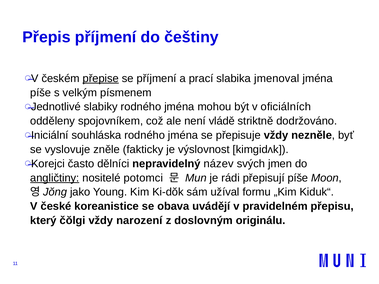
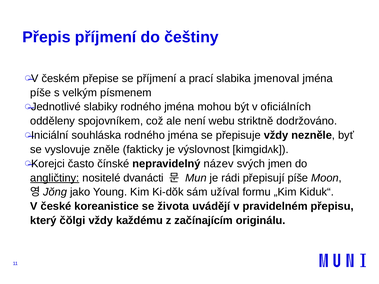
přepise underline: present -> none (101, 78)
vládě: vládě -> webu (222, 121)
dělníci: dělníci -> čínské (113, 164)
potomci: potomci -> dvanácti (143, 178)
obava: obava -> života (173, 206)
narození: narození -> každému (139, 221)
doslovným: doslovným -> začínajícím (204, 221)
